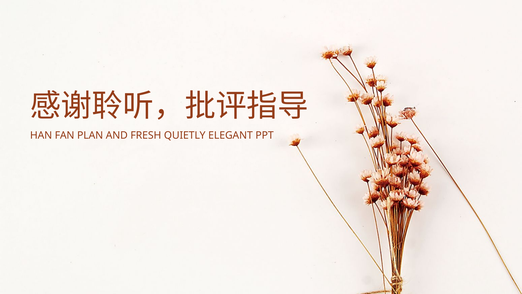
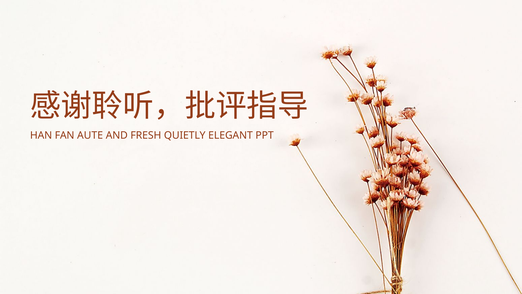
PLAN: PLAN -> AUTE (90, 135)
